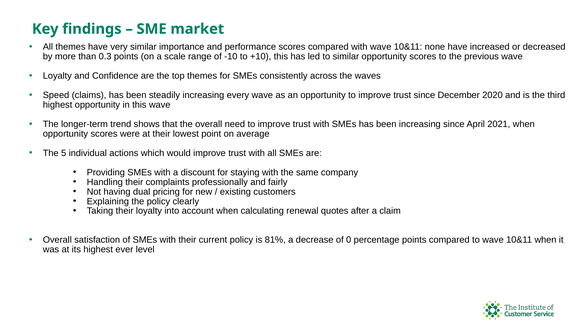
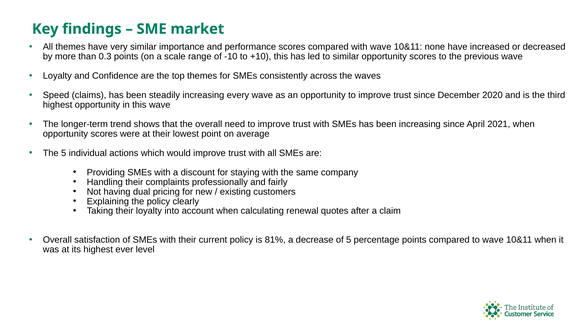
of 0: 0 -> 5 (349, 240)
